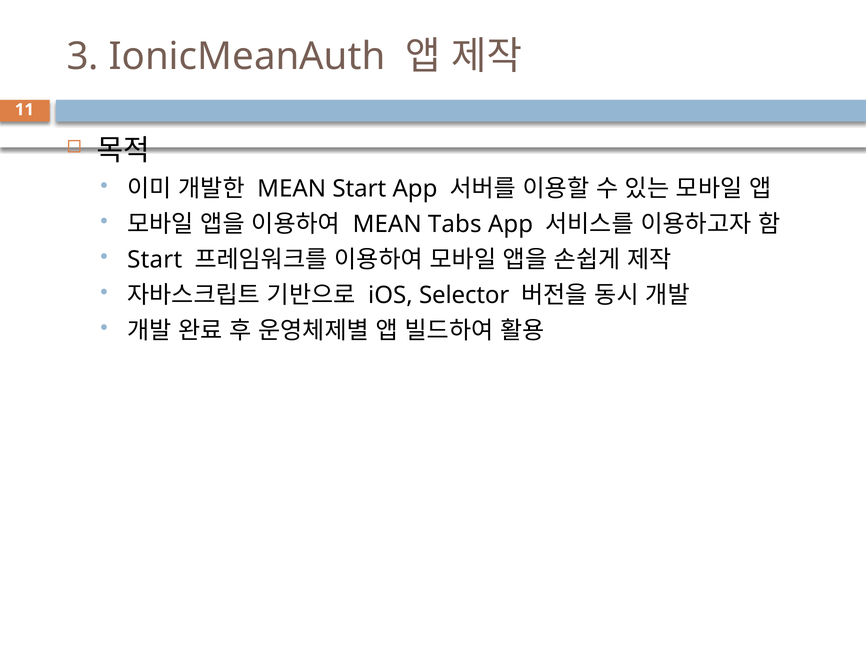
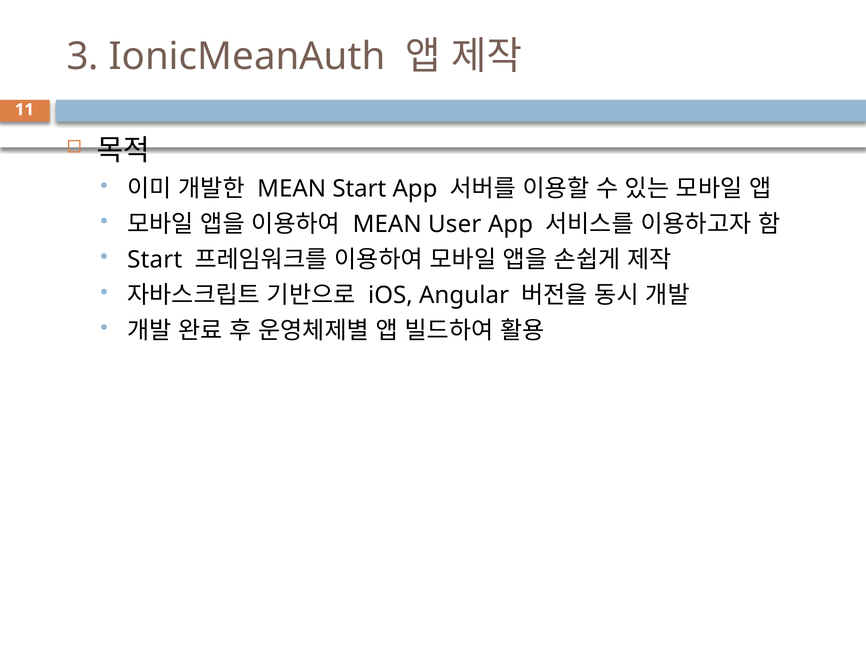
Tabs: Tabs -> User (455, 224)
Selector: Selector -> Angular (464, 295)
